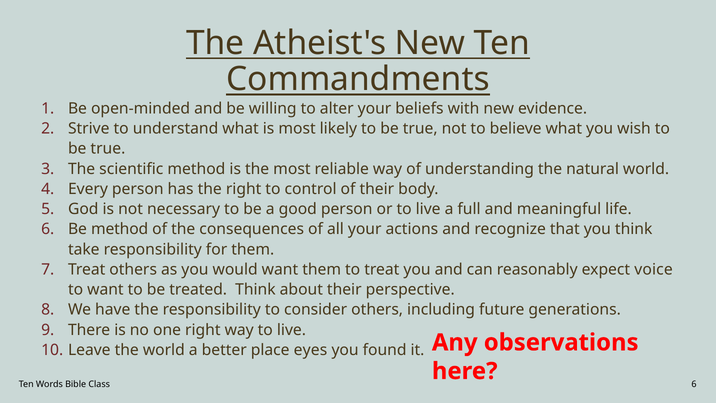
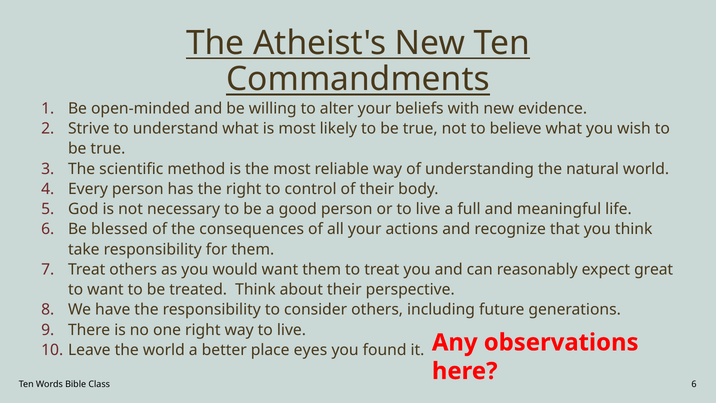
Be method: method -> blessed (119, 229)
voice: voice -> great (654, 269)
